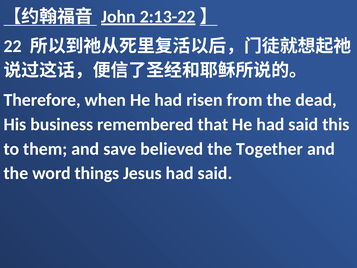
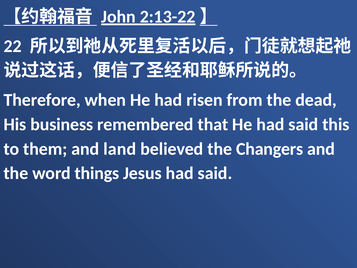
save: save -> land (120, 149)
Together: Together -> Changers (270, 149)
